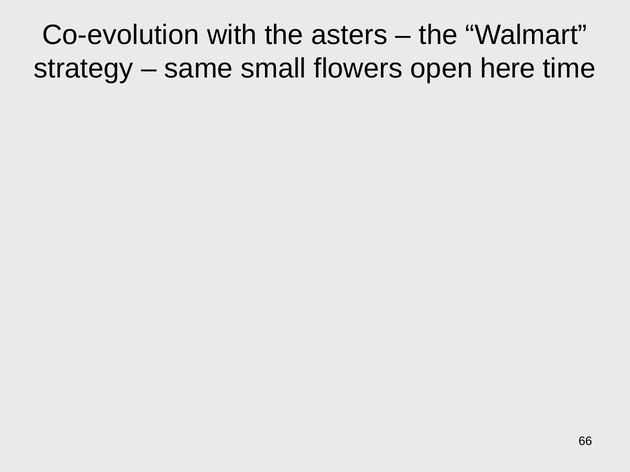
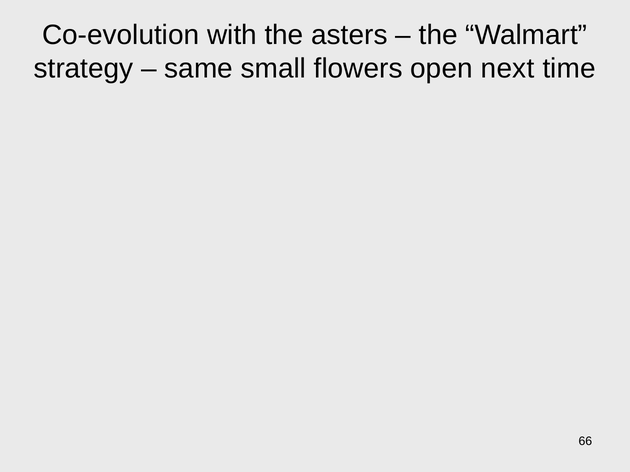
here: here -> next (508, 69)
